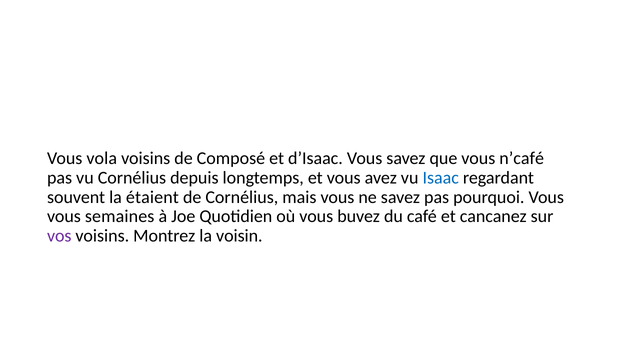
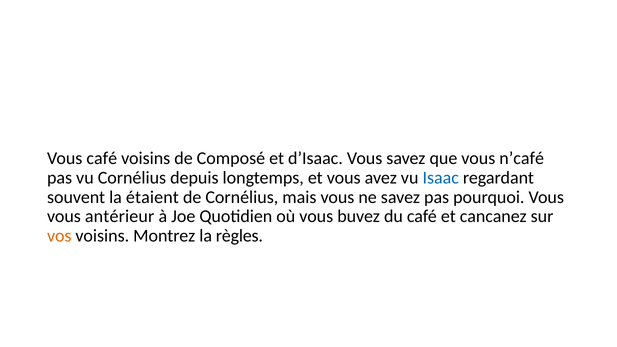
Vous vola: vola -> café (102, 158)
semaines: semaines -> antérieur (120, 217)
vos colour: purple -> orange (59, 236)
voisin: voisin -> règles (239, 236)
